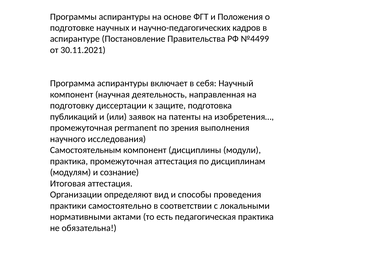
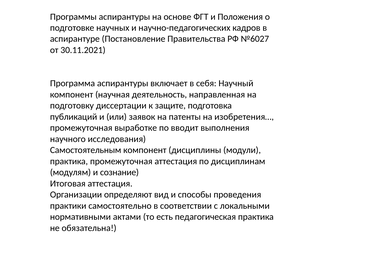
№4499: №4499 -> №6027 (255, 39)
permanent: permanent -> выработке (136, 128)
зрения: зрения -> вводит (185, 128)
